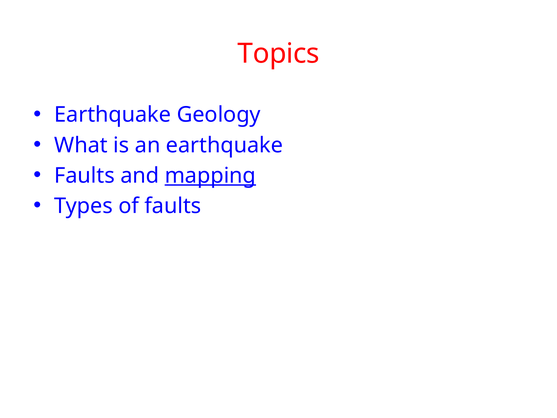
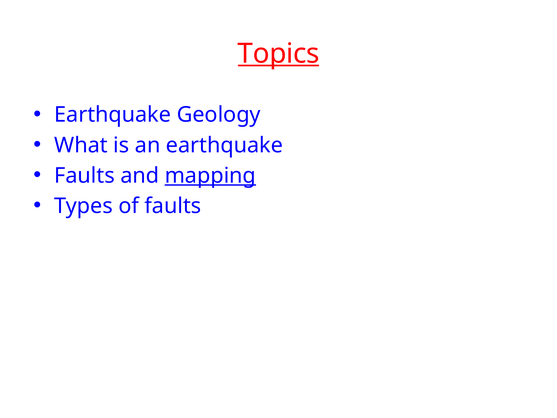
Topics underline: none -> present (279, 53)
